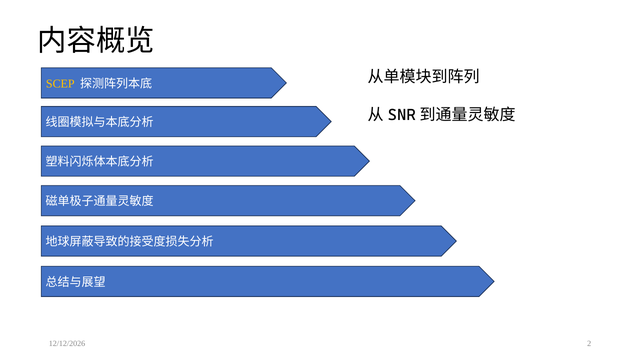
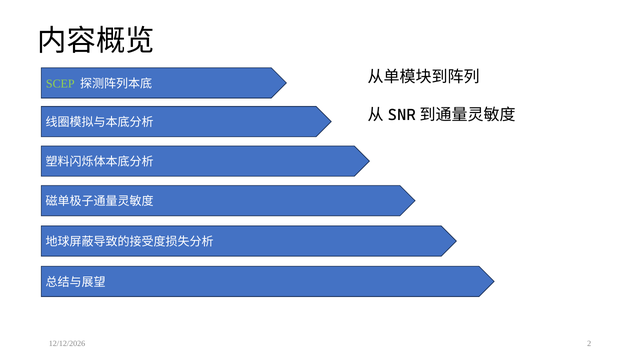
SCEP colour: yellow -> light green (60, 84)
